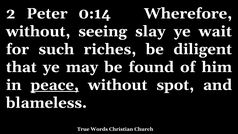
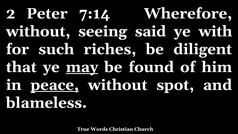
0:14: 0:14 -> 7:14 (95, 14)
slay: slay -> said (150, 31)
wait: wait -> with (215, 31)
may underline: none -> present (82, 67)
